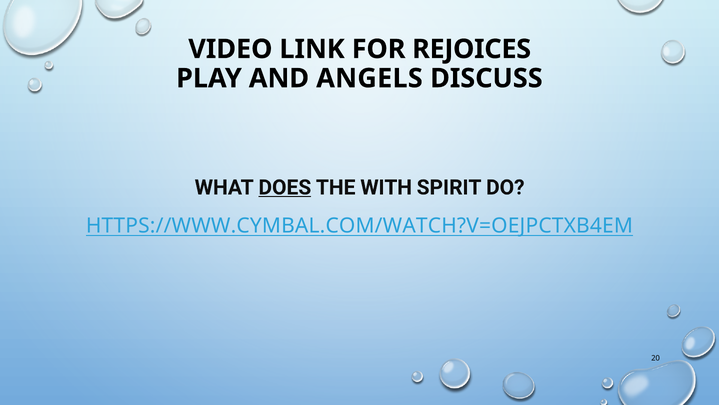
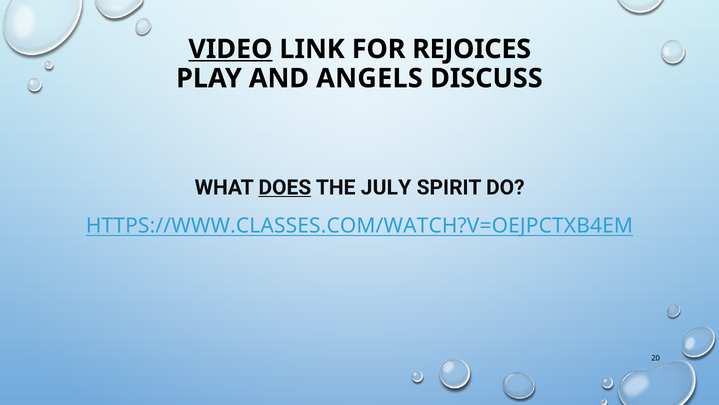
VIDEO underline: none -> present (230, 49)
WITH: WITH -> JULY (386, 187)
HTTPS://WWW.CYMBAL.COM/WATCH?V=OEJPCTXB4EM: HTTPS://WWW.CYMBAL.COM/WATCH?V=OEJPCTXB4EM -> HTTPS://WWW.CLASSES.COM/WATCH?V=OEJPCTXB4EM (359, 226)
